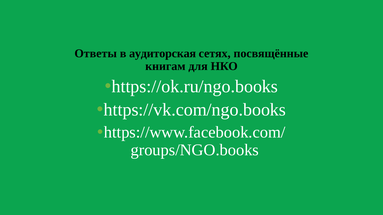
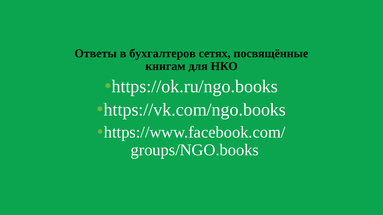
аудиторская: аудиторская -> бухгалтеров (163, 54)
